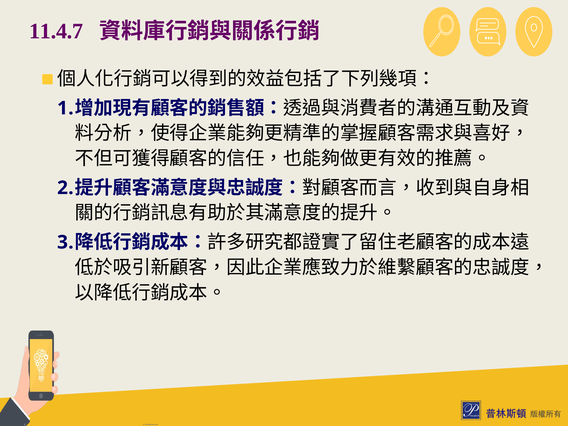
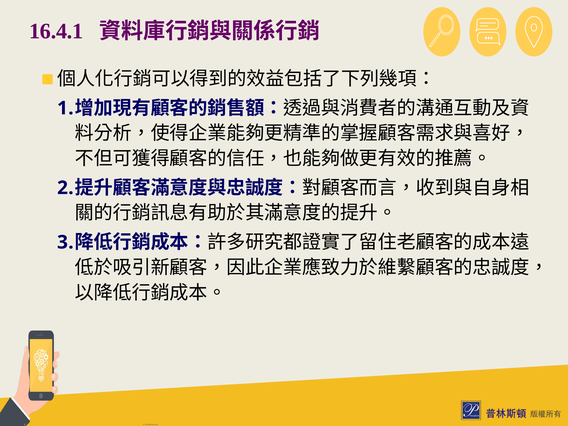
11.4.7: 11.4.7 -> 16.4.1 (56, 31)
